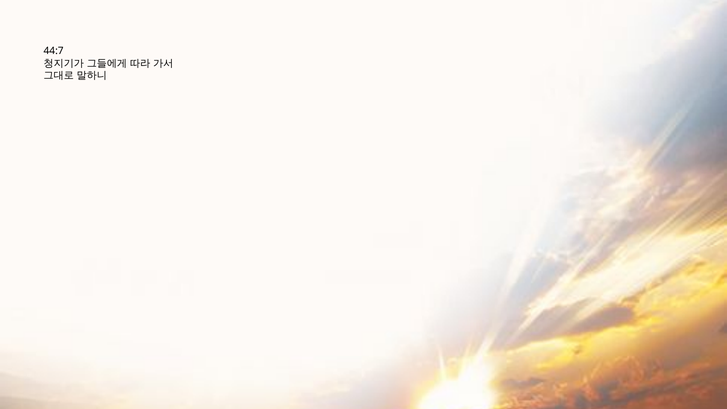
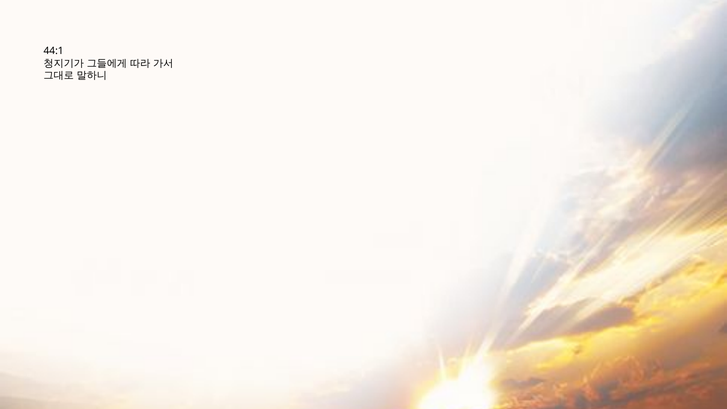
44:7: 44:7 -> 44:1 (54, 51)
